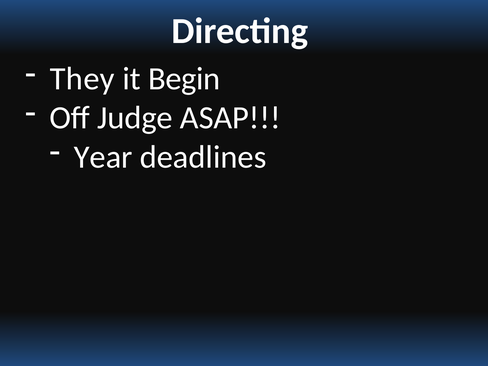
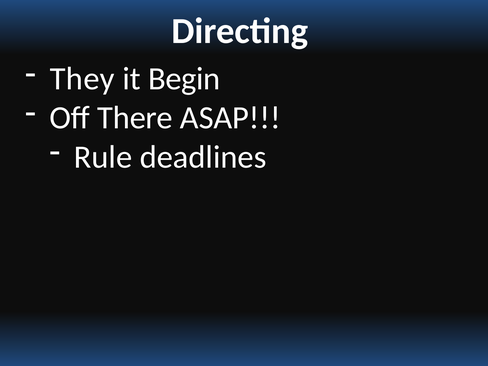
Judge: Judge -> There (135, 118)
Year: Year -> Rule (103, 157)
